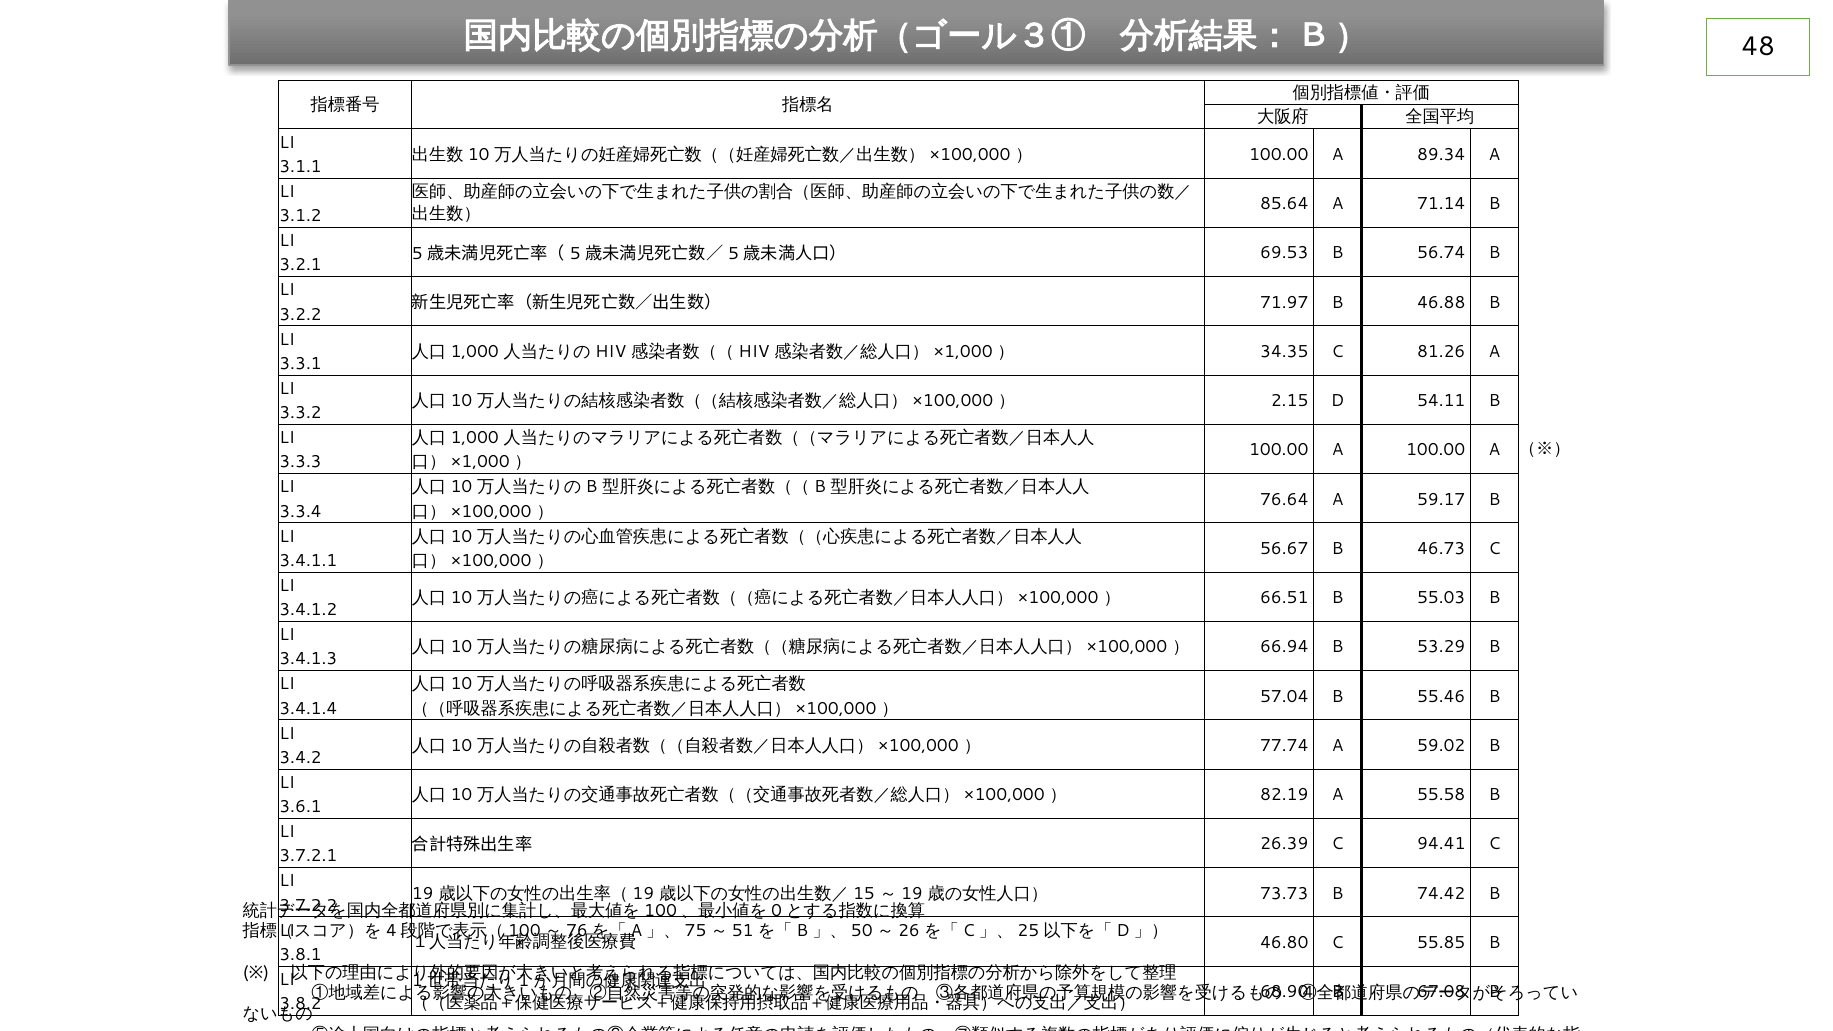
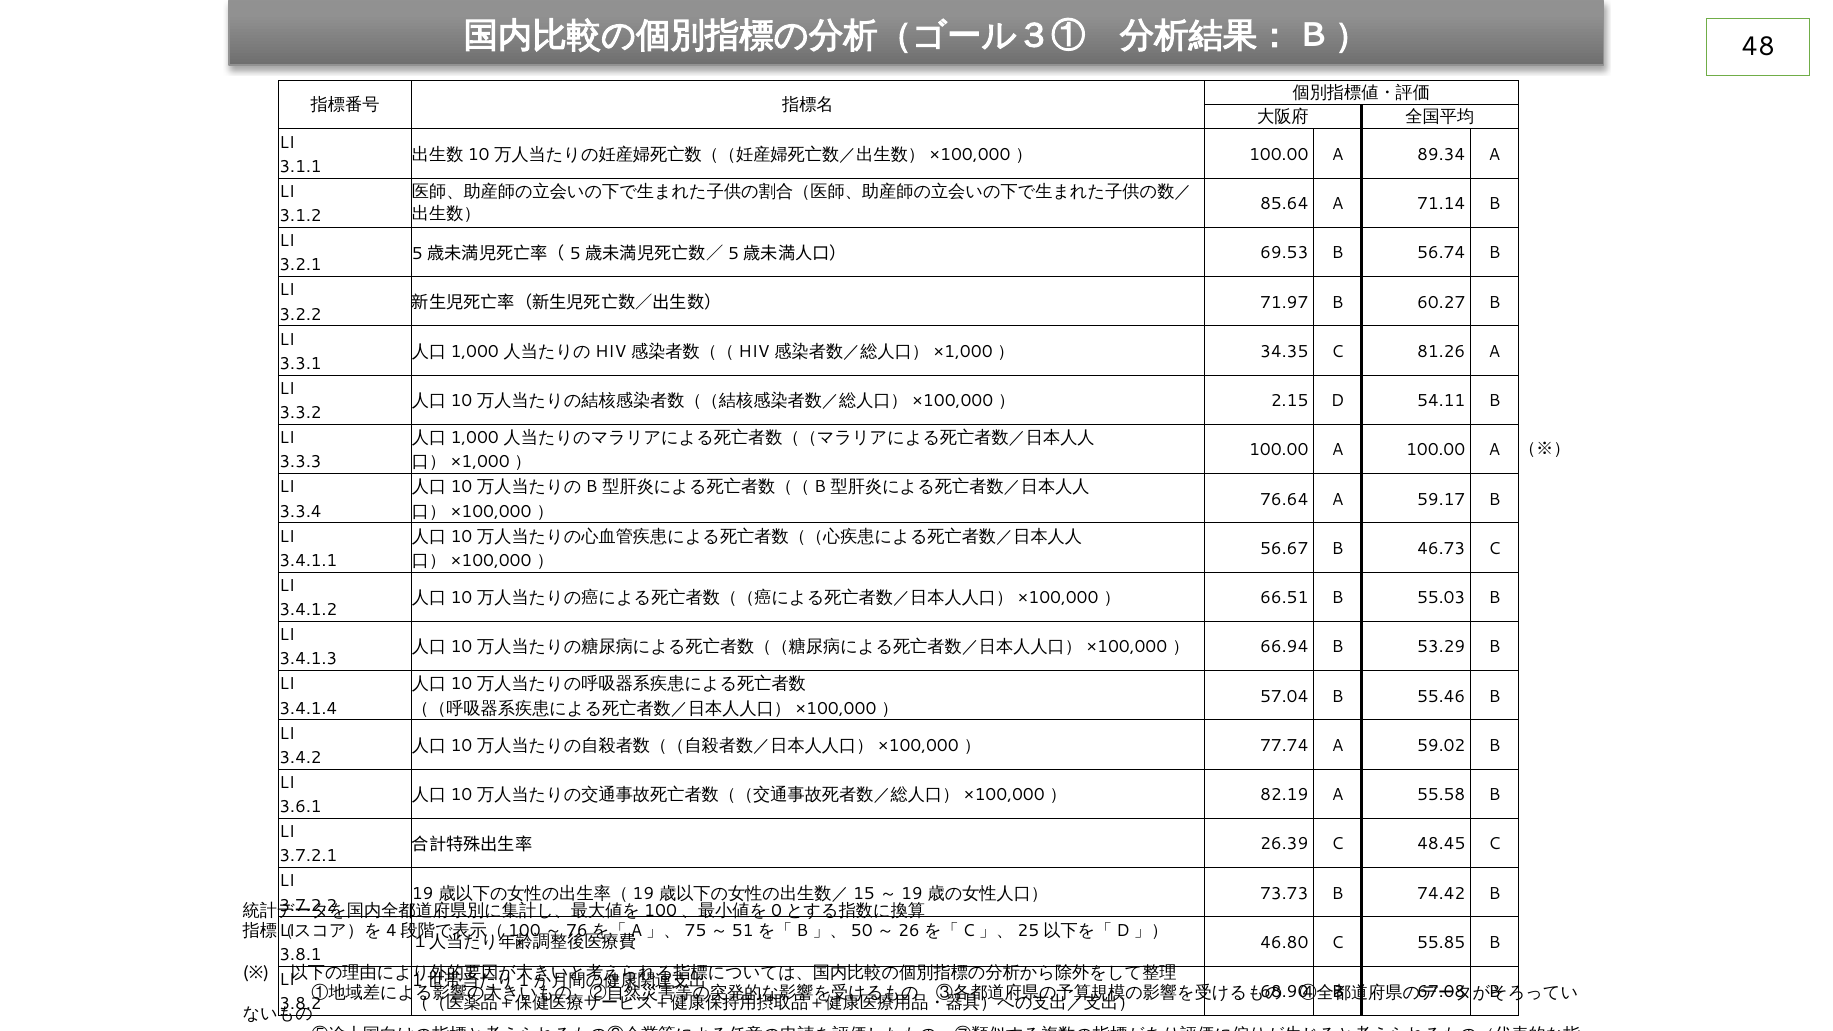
46.88: 46.88 -> 60.27 (1441, 302)
94.41: 94.41 -> 48.45 (1441, 844)
